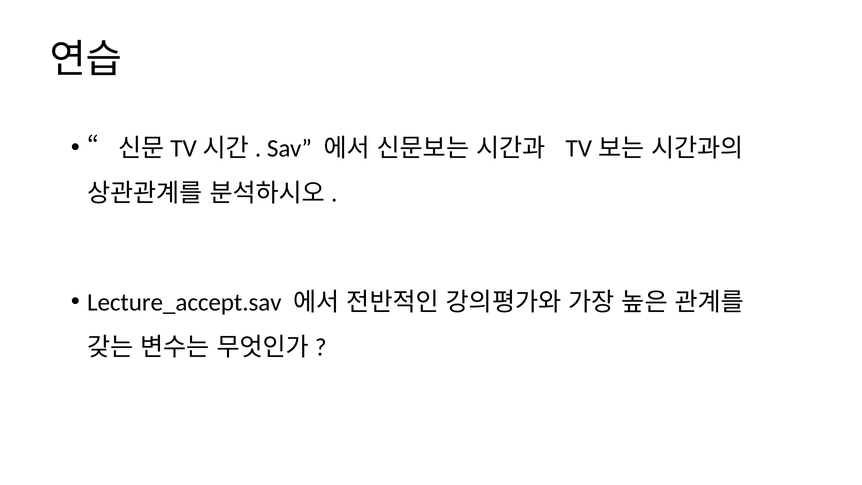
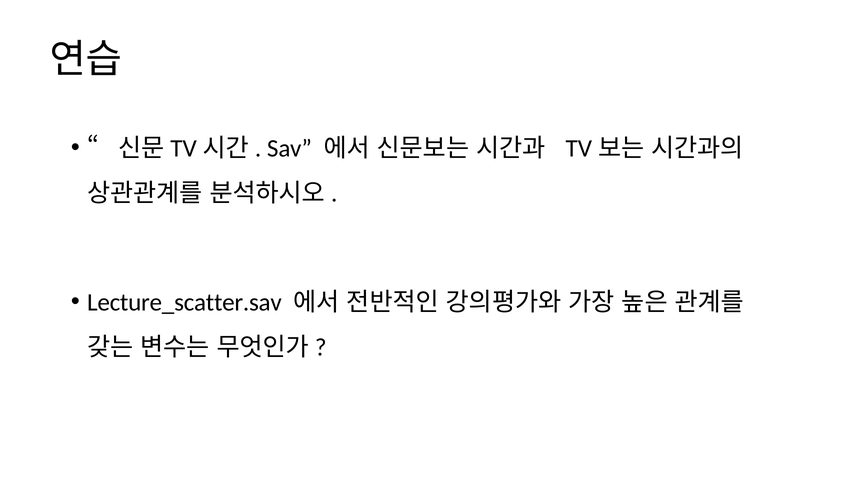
Lecture_accept.sav: Lecture_accept.sav -> Lecture_scatter.sav (184, 302)
